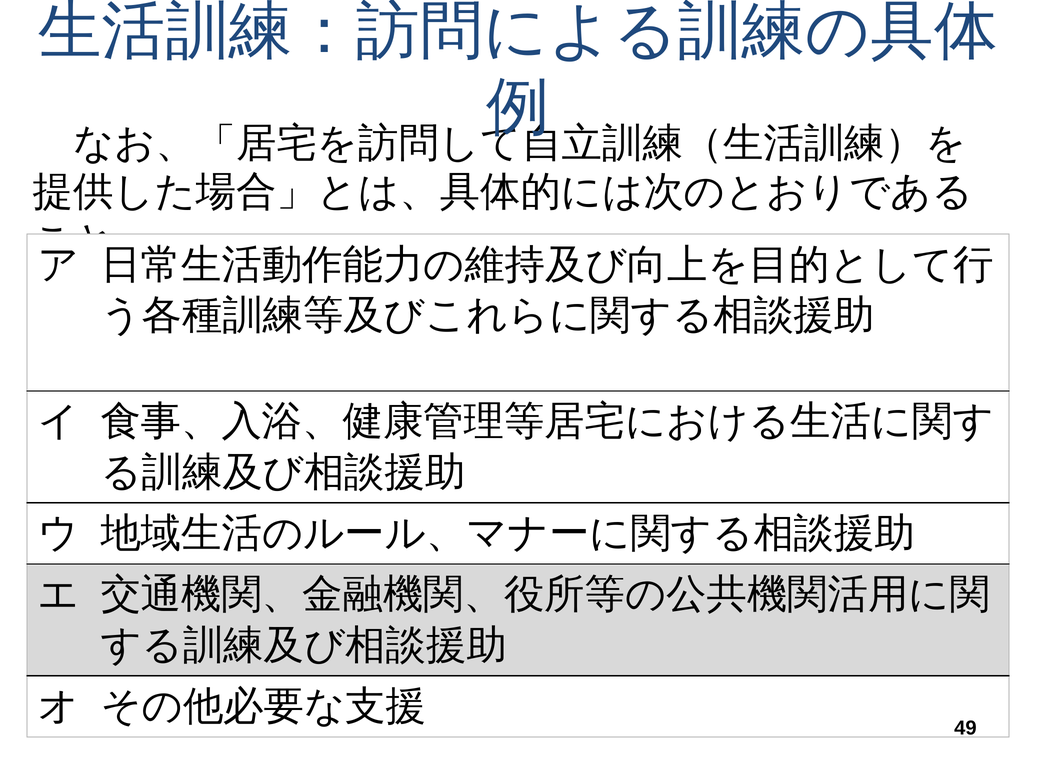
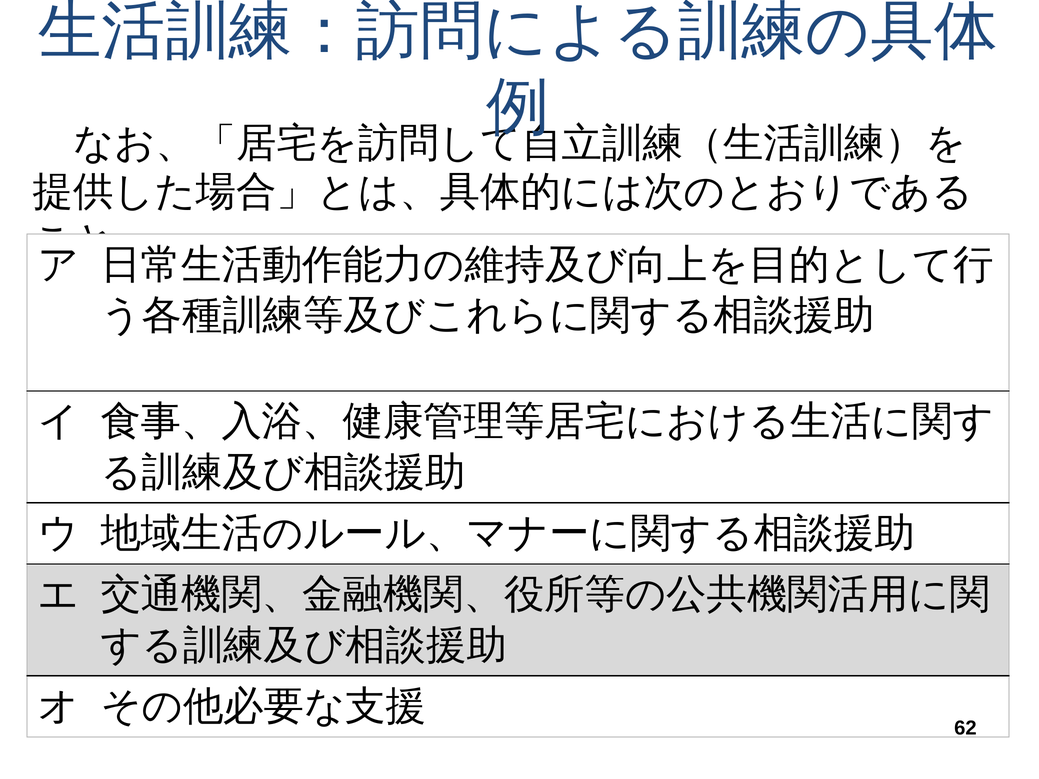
49: 49 -> 62 (965, 728)
